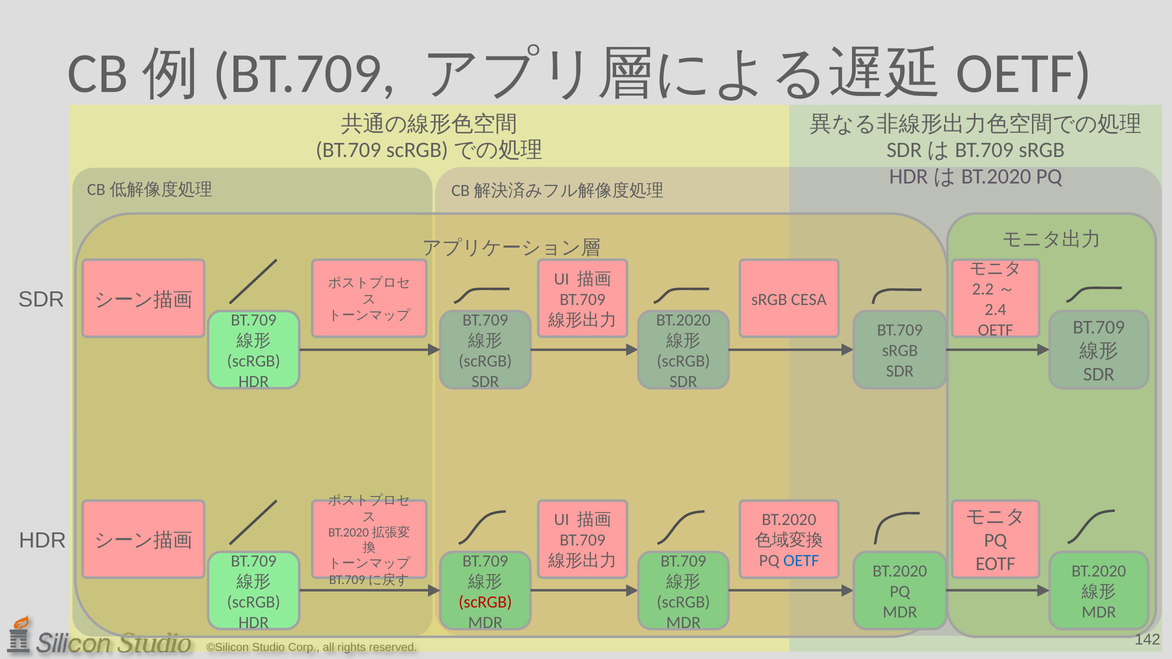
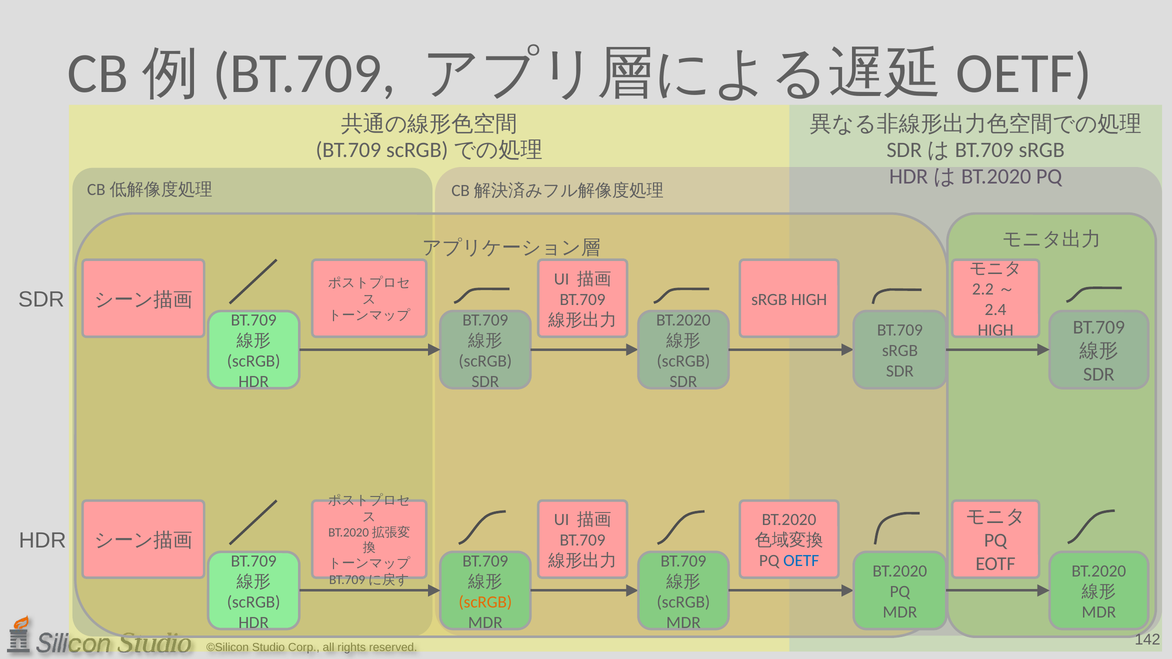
sRGB CESA: CESA -> HIGH (809, 300)
OETF: OETF -> HIGH (996, 330)
scRGB colour: red -> orange (485, 602)
